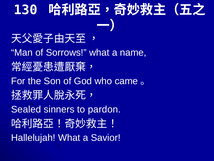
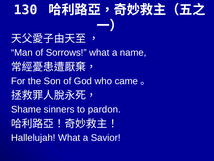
Sealed: Sealed -> Shame (26, 109)
